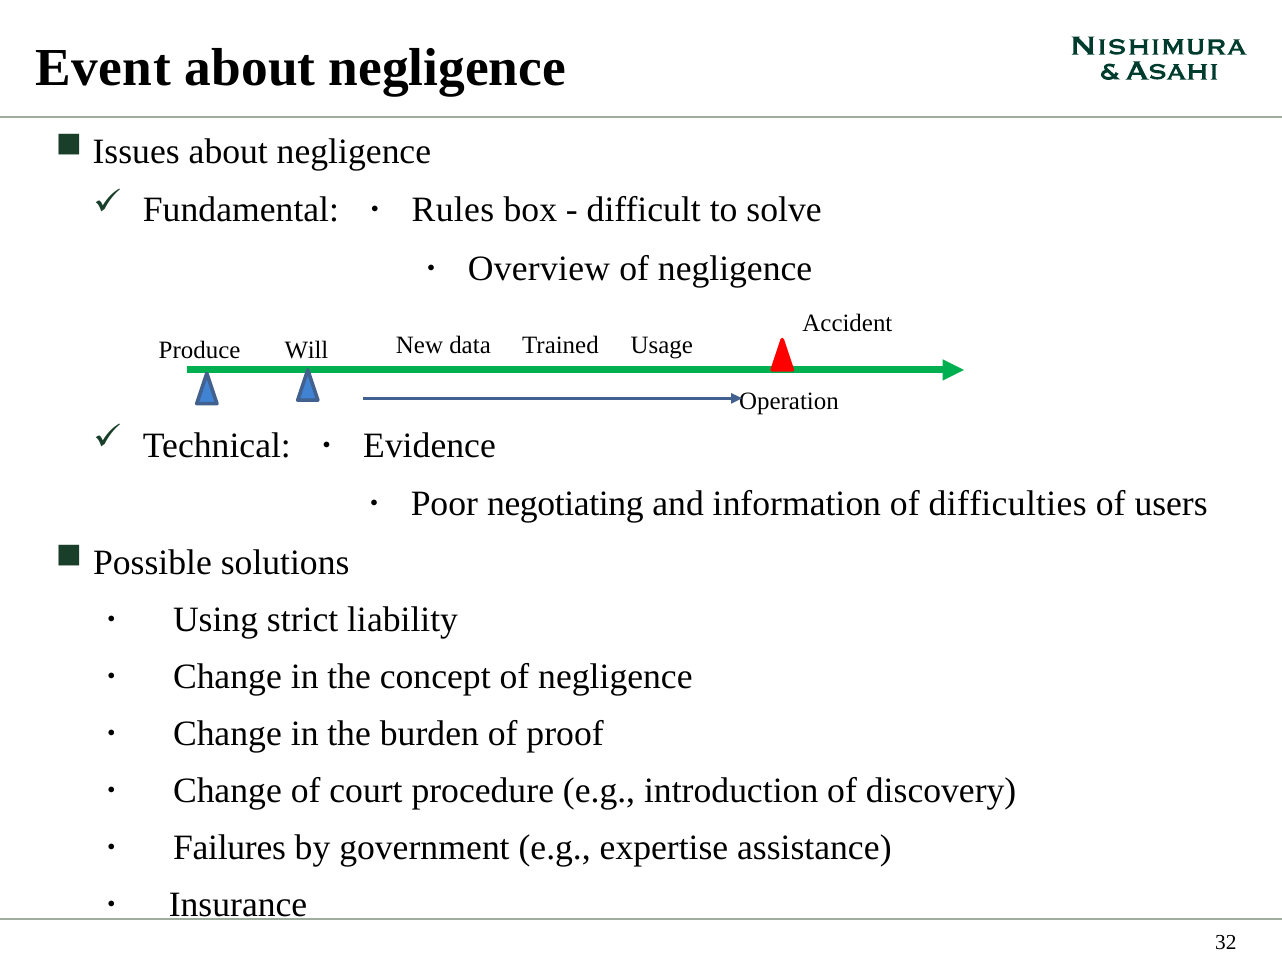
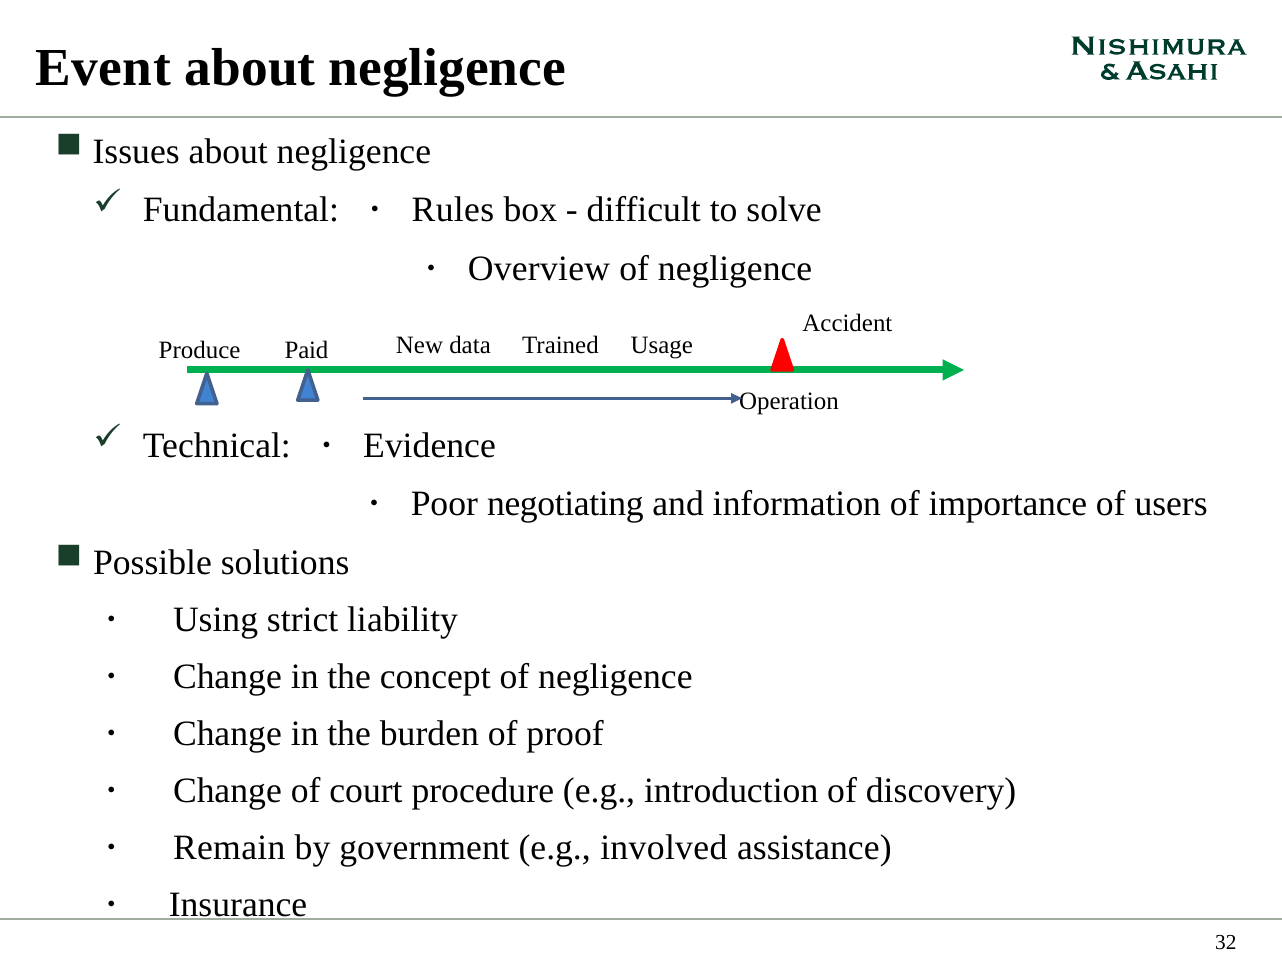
Will: Will -> Paid (306, 351)
difficulties: difficulties -> importance (1008, 504)
Failures: Failures -> Remain (229, 847)
expertise: expertise -> involved (664, 847)
